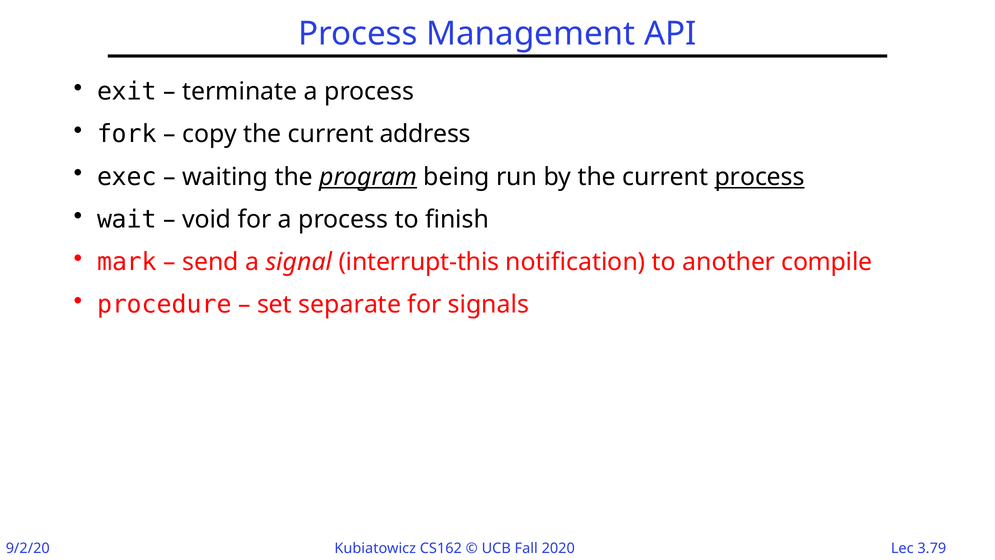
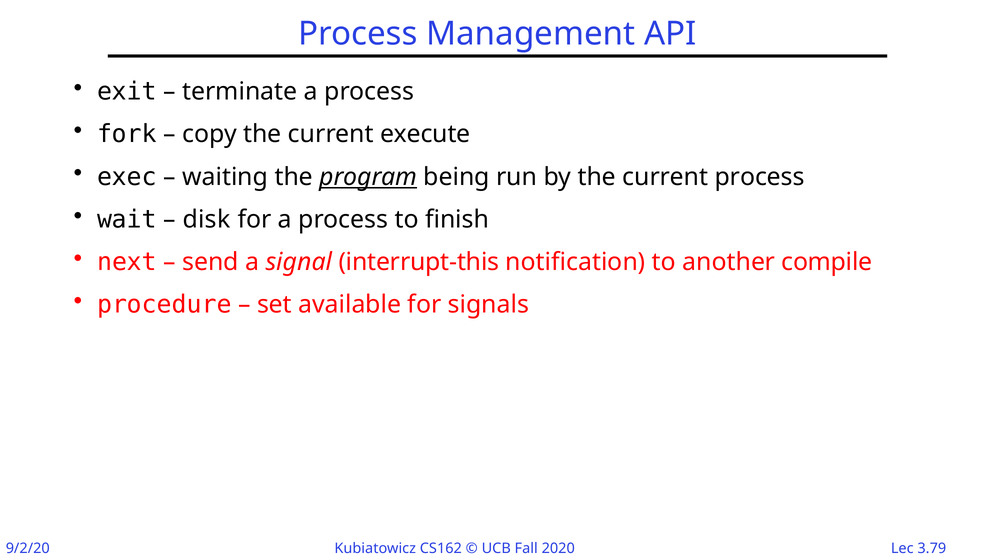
address: address -> execute (425, 134)
process underline: present -> none (760, 177)
void: void -> disk (207, 219)
mark: mark -> next (127, 262)
separate: separate -> available (350, 305)
